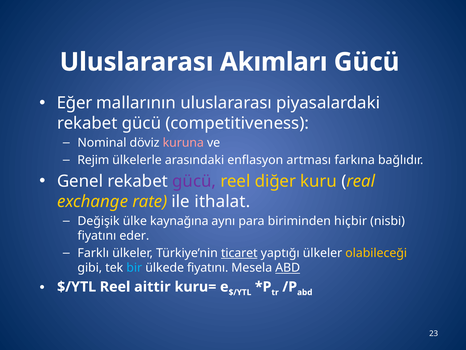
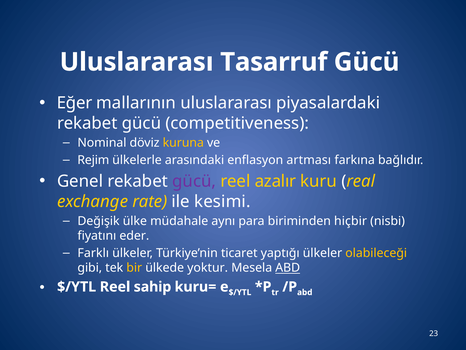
Akımları: Akımları -> Tasarruf (274, 62)
kuruna colour: pink -> yellow (183, 143)
diğer: diğer -> azalır (275, 181)
ithalat: ithalat -> kesimi (222, 201)
kaynağına: kaynağına -> müdahale (179, 221)
ticaret underline: present -> none (239, 253)
bir colour: light blue -> yellow (134, 268)
ülkede fiyatını: fiyatını -> yoktur (208, 268)
aittir: aittir -> sahip (153, 286)
